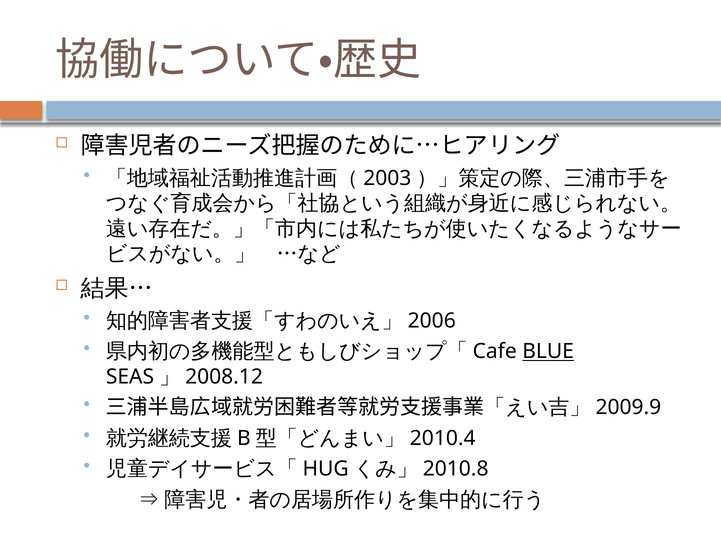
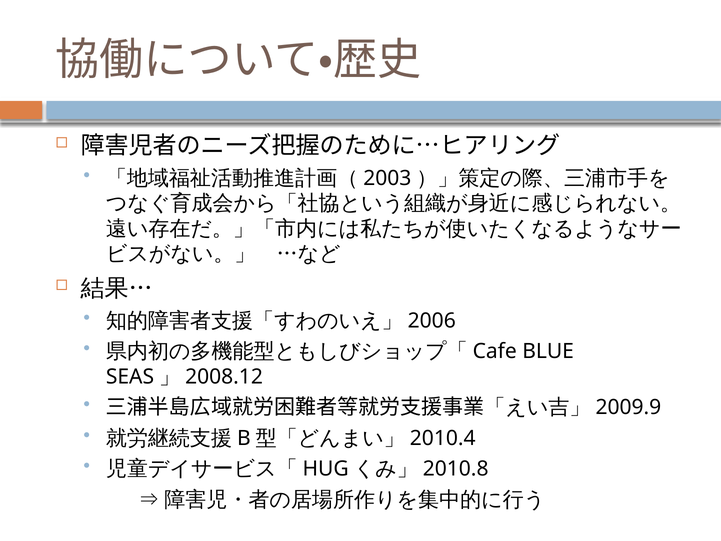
BLUE underline: present -> none (548, 351)
